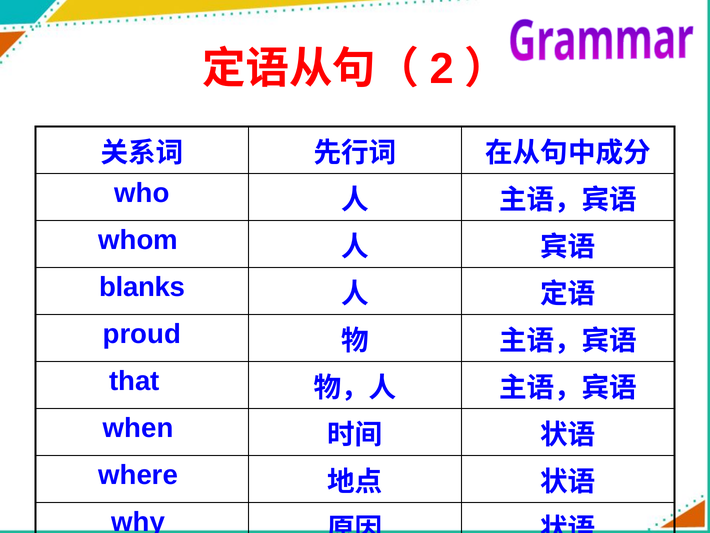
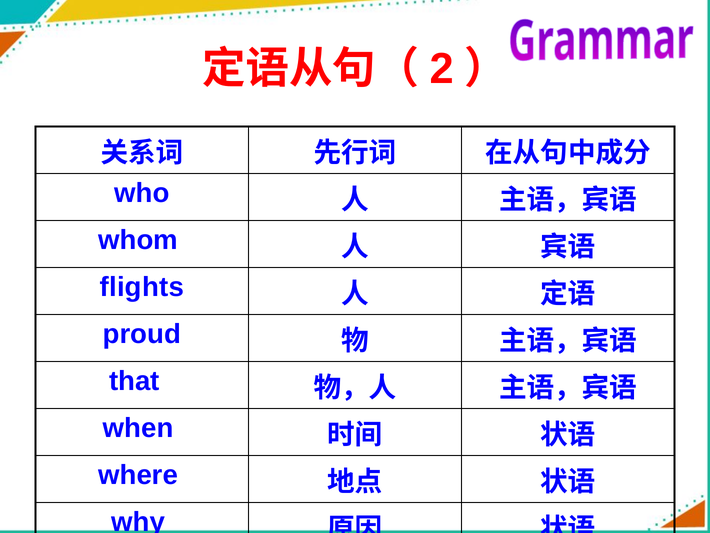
blanks: blanks -> flights (142, 287)
